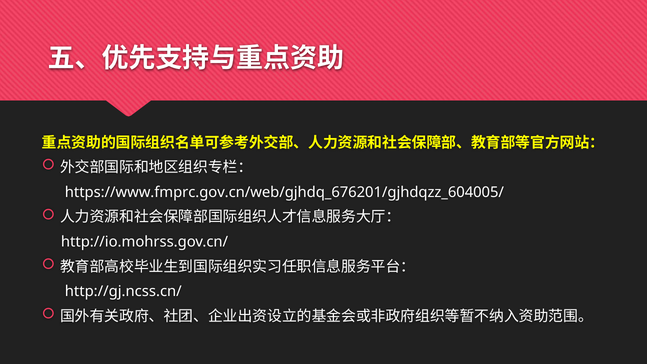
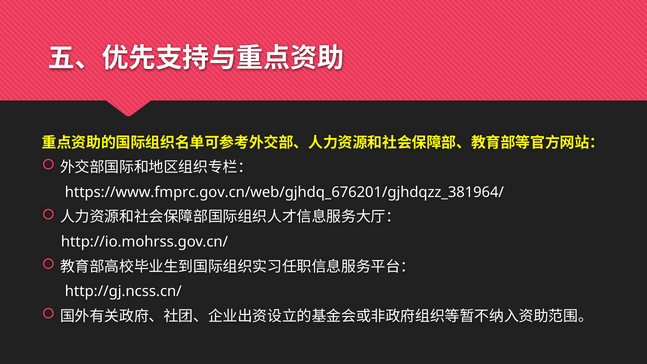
https://www.fmprc.gov.cn/web/gjhdq_676201/gjhdqzz_604005/: https://www.fmprc.gov.cn/web/gjhdq_676201/gjhdqzz_604005/ -> https://www.fmprc.gov.cn/web/gjhdq_676201/gjhdqzz_381964/ (284, 192)
